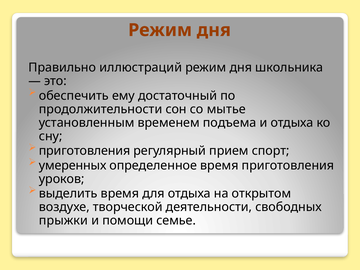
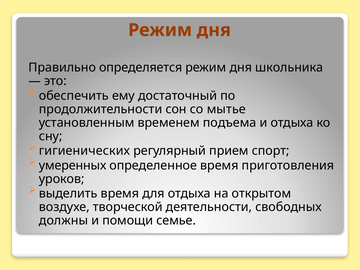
иллюстраций: иллюстраций -> определяется (141, 68)
приготовления: приготовления -> гигиенических (84, 151)
прыжки: прыжки -> должны (63, 220)
